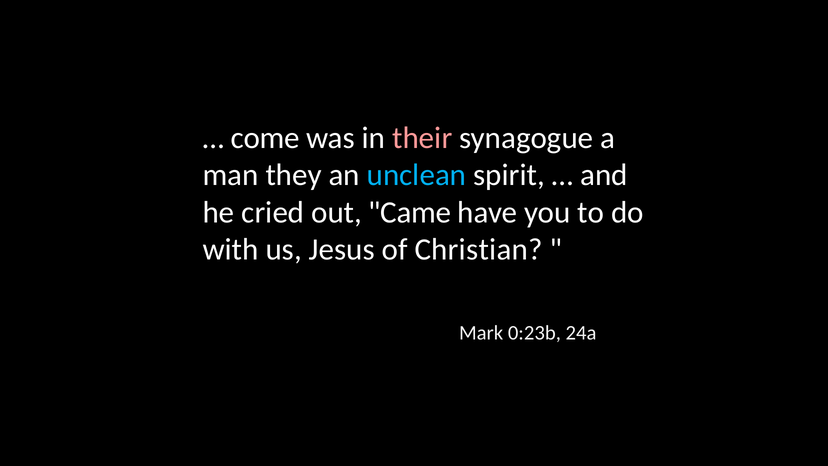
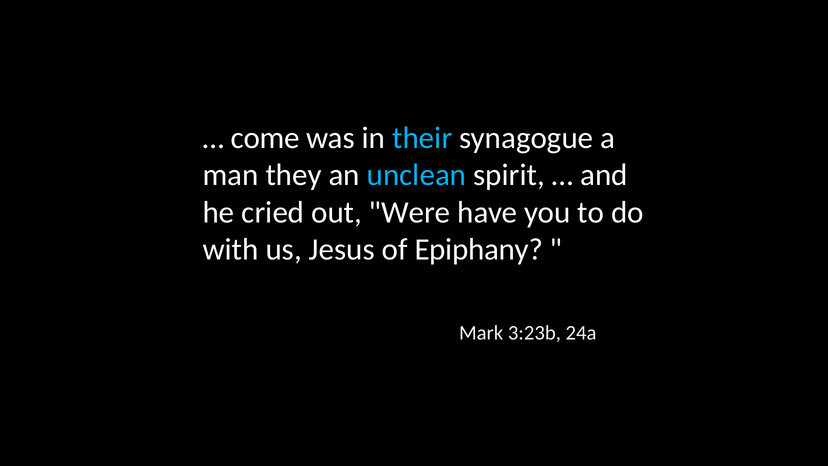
their colour: pink -> light blue (422, 138)
Came: Came -> Were (410, 212)
Christian: Christian -> Epiphany (479, 249)
0:23b: 0:23b -> 3:23b (534, 333)
